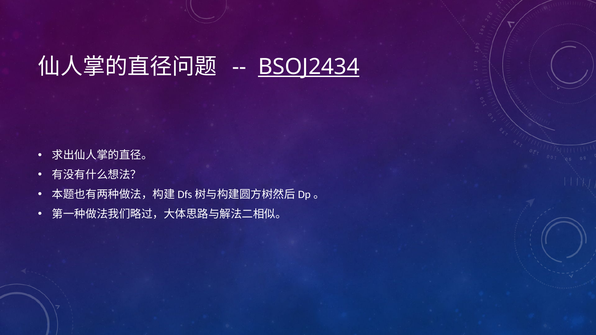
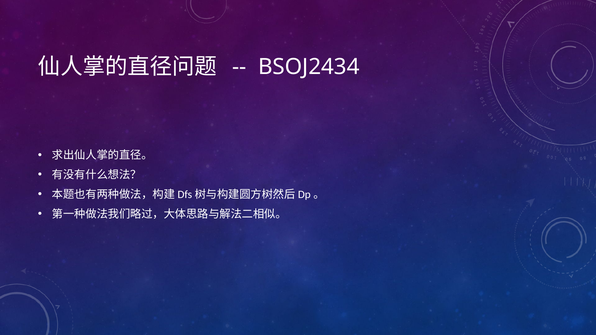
BSOJ2434 underline: present -> none (309, 67)
